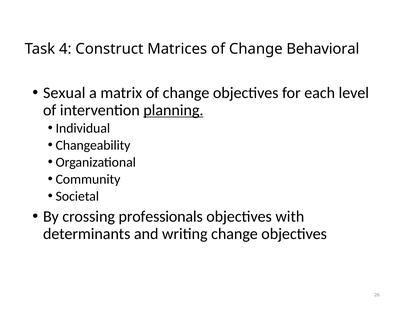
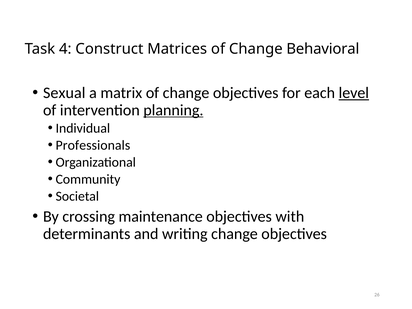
level underline: none -> present (354, 93)
Changeability: Changeability -> Professionals (93, 145)
professionals: professionals -> maintenance (161, 217)
